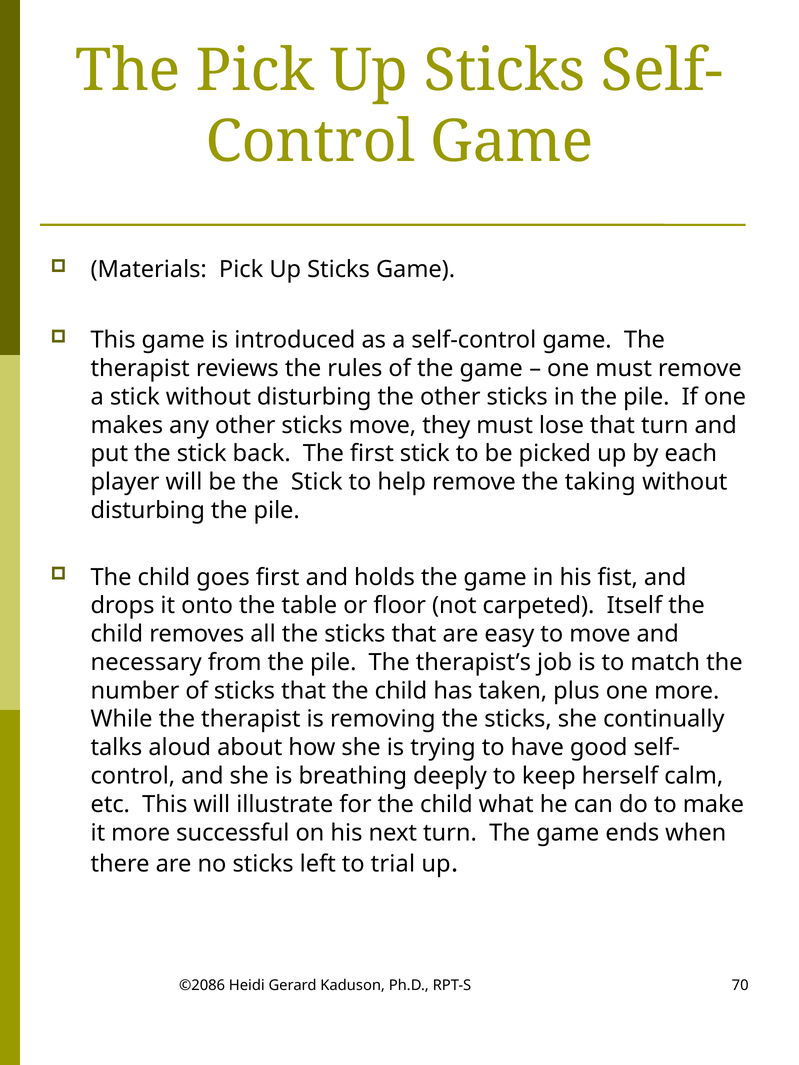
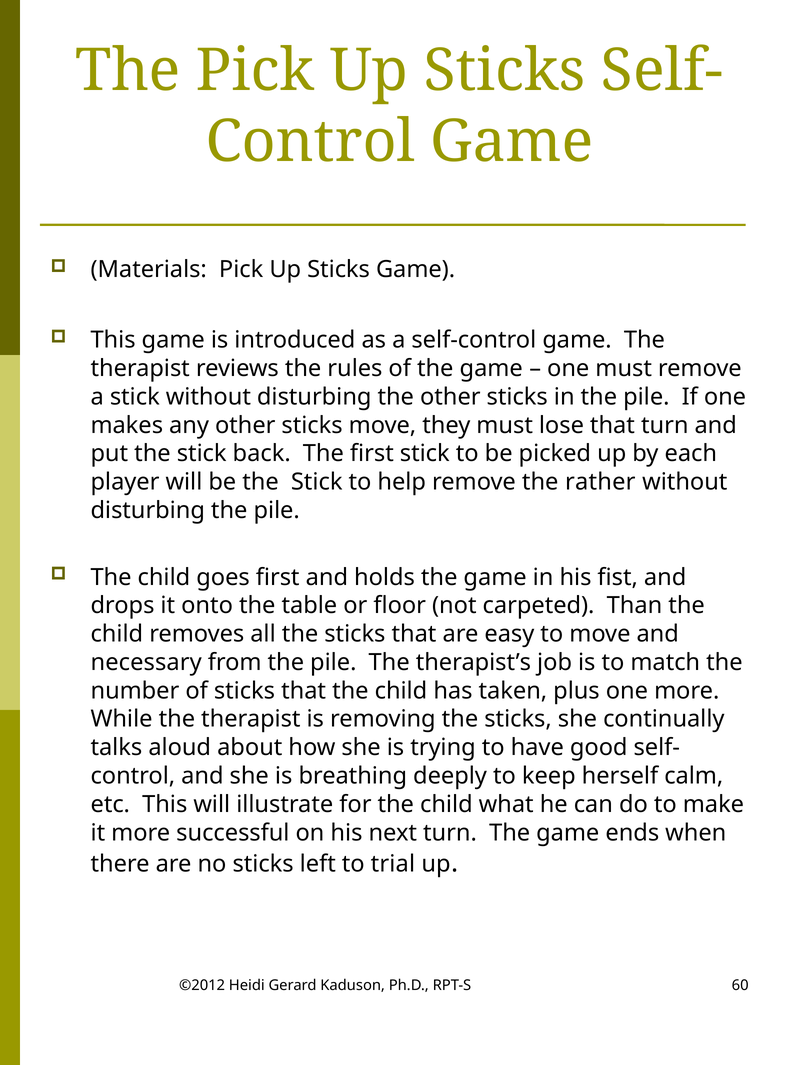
taking: taking -> rather (600, 482)
Itself: Itself -> Than (634, 606)
©2086: ©2086 -> ©2012 (202, 986)
70: 70 -> 60 (740, 986)
